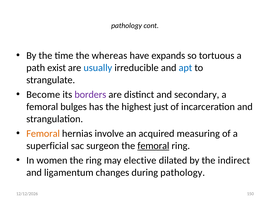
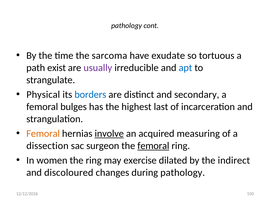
whereas: whereas -> sarcoma (109, 55)
expands: expands -> exudate (168, 55)
usually colour: blue -> purple (98, 68)
Become: Become -> Physical (43, 94)
borders colour: purple -> blue (90, 94)
just: just -> last (161, 106)
involve underline: none -> present (109, 133)
superficial: superficial -> dissection (47, 145)
elective: elective -> exercise (140, 160)
ligamentum: ligamentum -> discoloured (69, 172)
